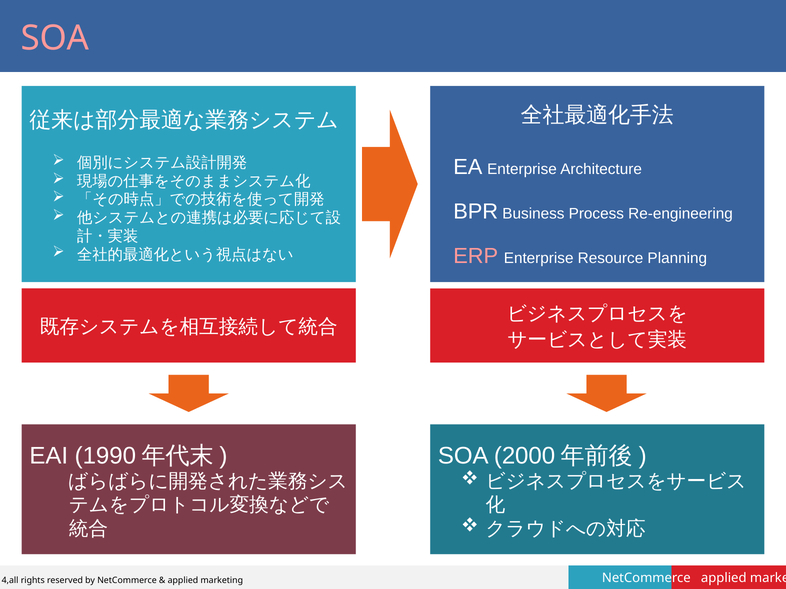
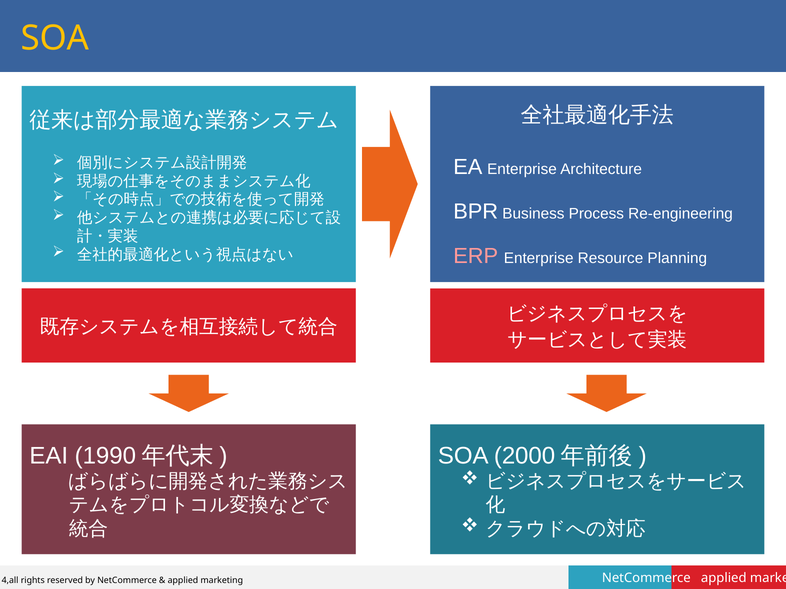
SOA colour: pink -> yellow (55, 38)
